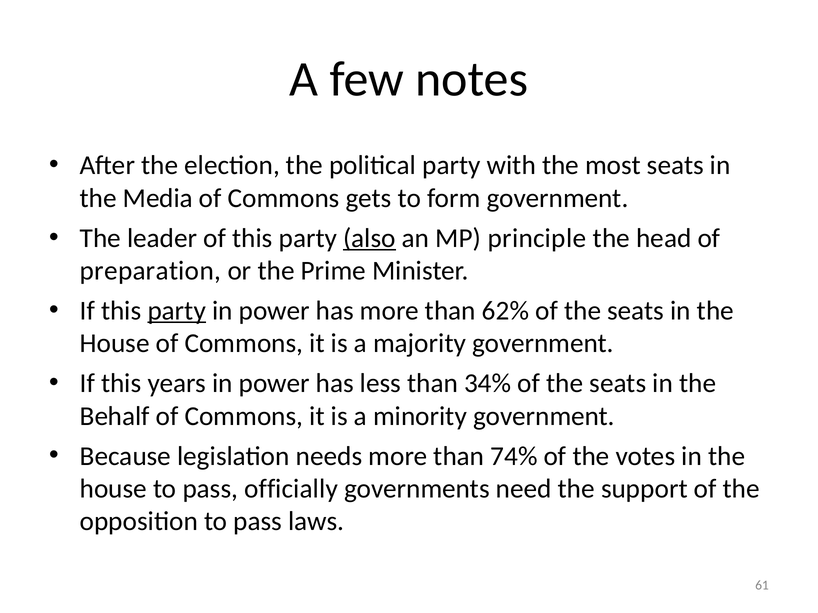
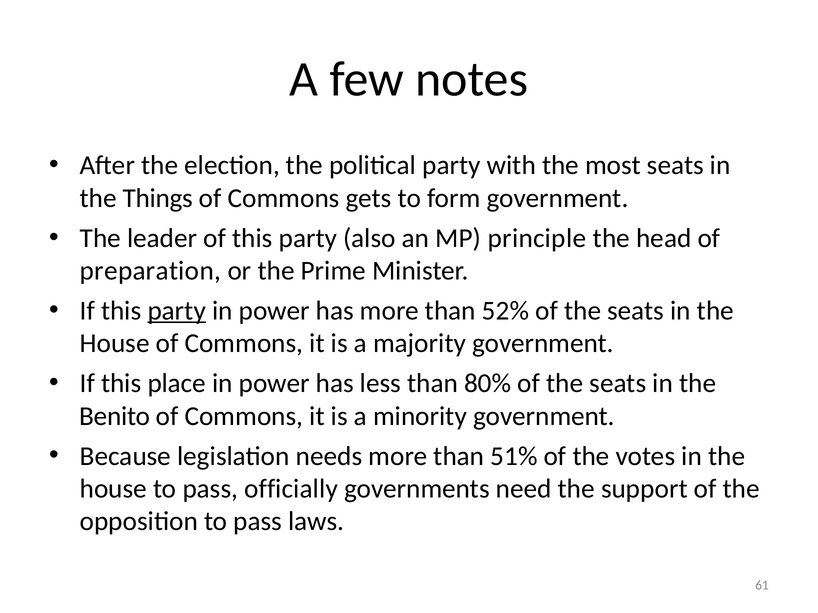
Media: Media -> Things (158, 198)
also underline: present -> none (369, 238)
62%: 62% -> 52% (505, 311)
years: years -> place (177, 384)
34%: 34% -> 80% (488, 384)
Behalf: Behalf -> Benito (115, 416)
74%: 74% -> 51% (514, 456)
